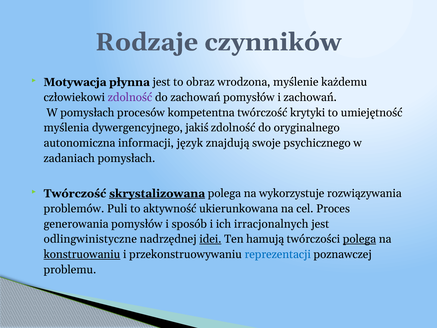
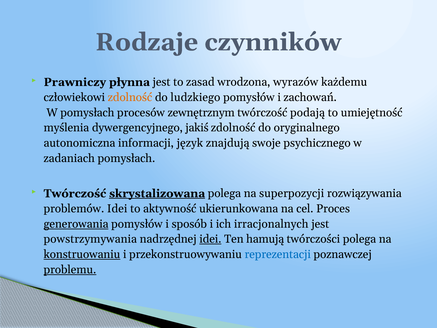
Motywacja: Motywacja -> Prawniczy (75, 82)
obraz: obraz -> zasad (200, 82)
myślenie: myślenie -> wyrazów (296, 82)
zdolność colour: purple -> orange (130, 97)
do zachowań: zachowań -> ludzkiego (195, 97)
kompetentna: kompetentna -> zewnętrznym (201, 112)
krytyki: krytyki -> podają (308, 112)
wykorzystuje: wykorzystuje -> superpozycji (292, 193)
problemów Puli: Puli -> Idei (117, 209)
generowania underline: none -> present (76, 224)
odlingwinistyczne: odlingwinistyczne -> powstrzymywania (90, 239)
polega underline: present -> none (360, 239)
problemu underline: none -> present (70, 269)
